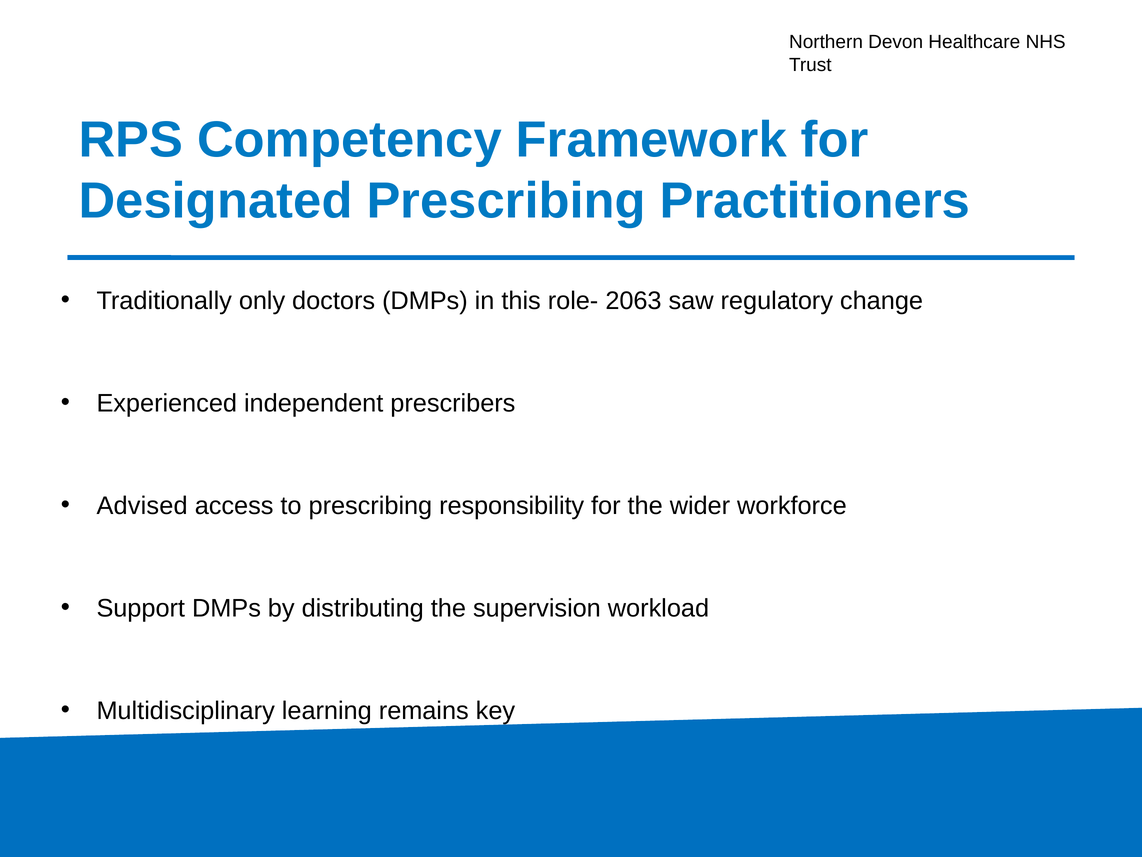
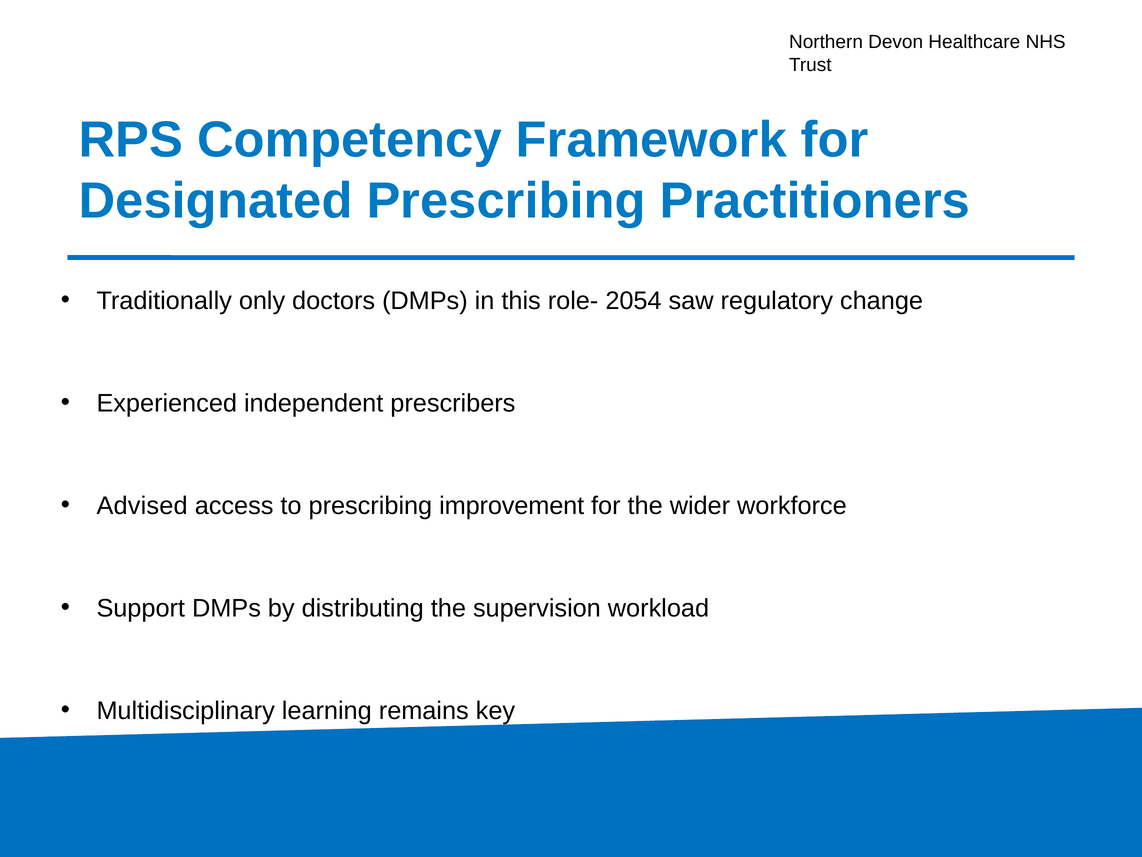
2063: 2063 -> 2054 (633, 301)
responsibility: responsibility -> improvement (512, 505)
